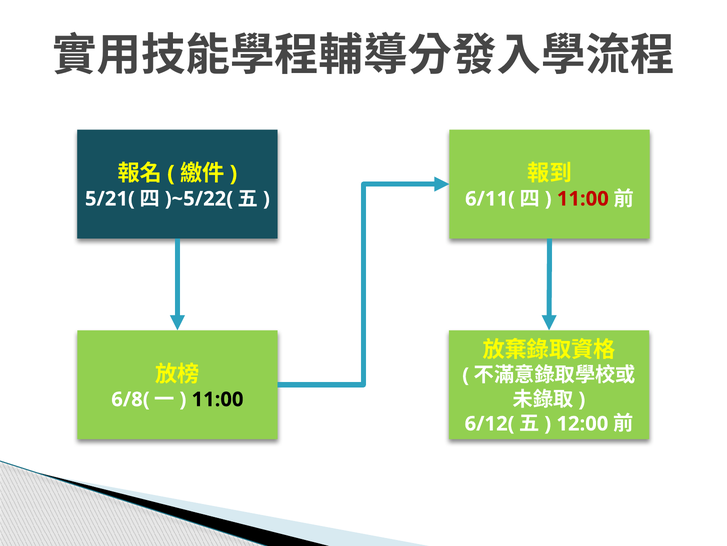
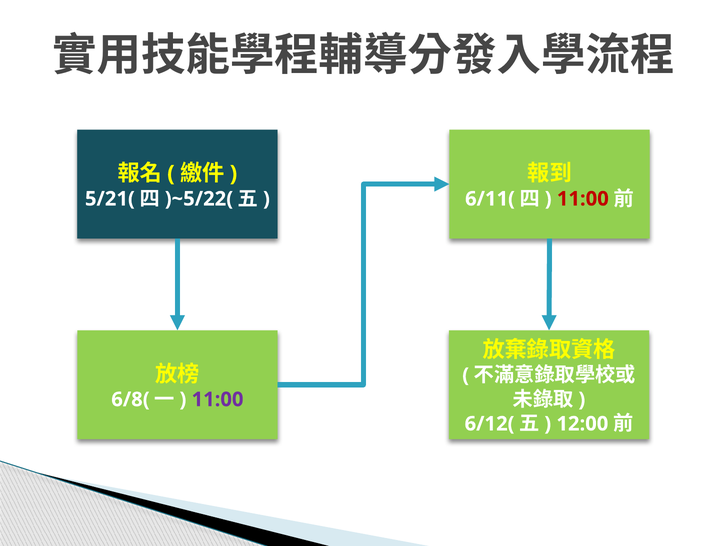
11:00 colour: black -> purple (218, 399)
